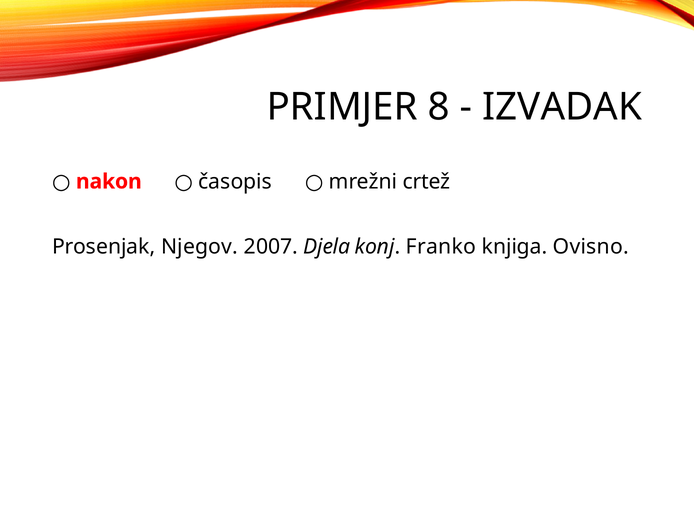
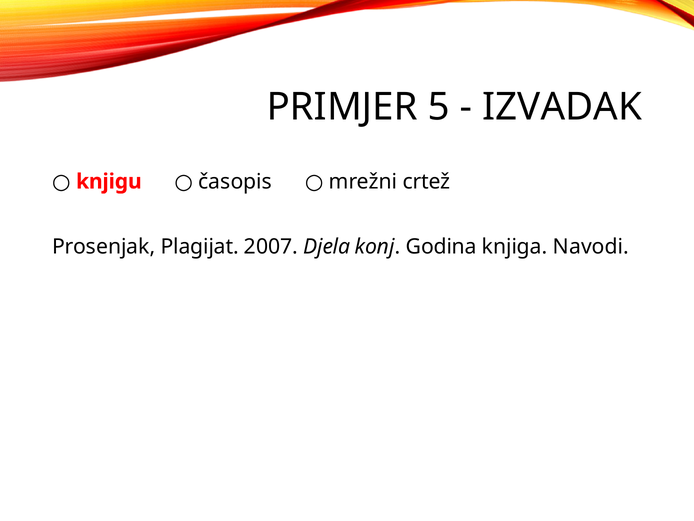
8: 8 -> 5 (439, 107)
nakon: nakon -> knjigu (109, 181)
Njegov: Njegov -> Plagijat (200, 246)
Franko: Franko -> Godina (441, 246)
Ovisno: Ovisno -> Navodi (591, 246)
